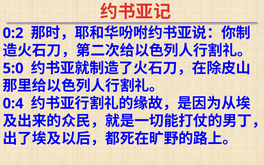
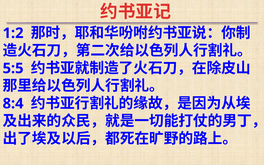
0:2: 0:2 -> 1:2 (13, 33)
5:0: 5:0 -> 5:5 (13, 68)
0:4: 0:4 -> 8:4 (13, 104)
